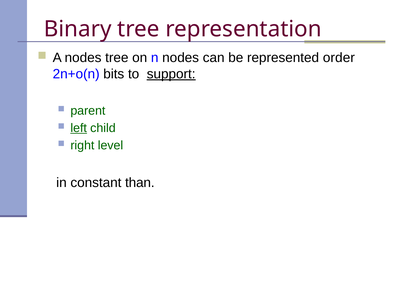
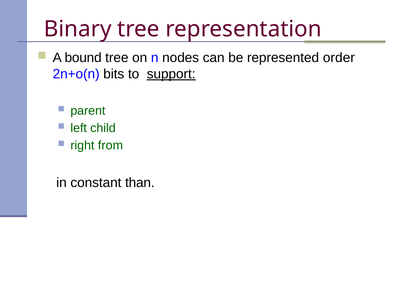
A nodes: nodes -> bound (83, 58)
left underline: present -> none (79, 128)
level: level -> from (110, 145)
